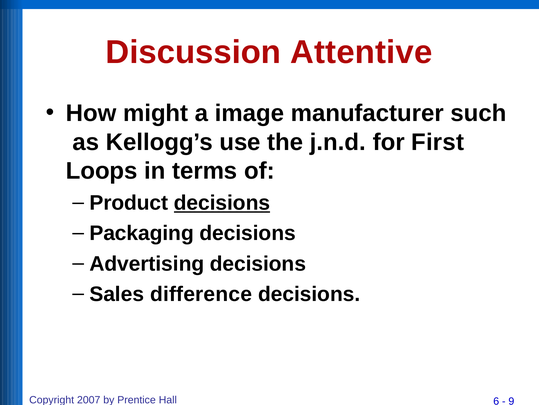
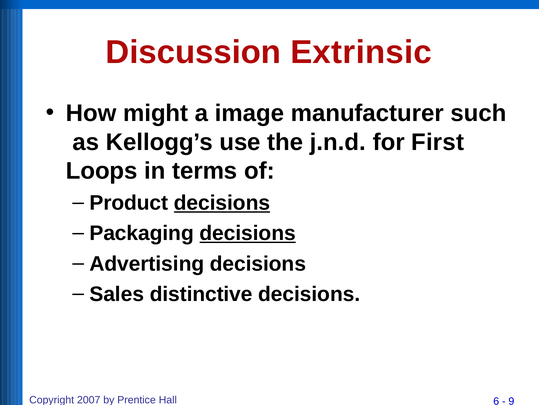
Attentive: Attentive -> Extrinsic (361, 52)
decisions underline: none -> present (248, 233)
difference: difference -> distinctive (201, 294)
